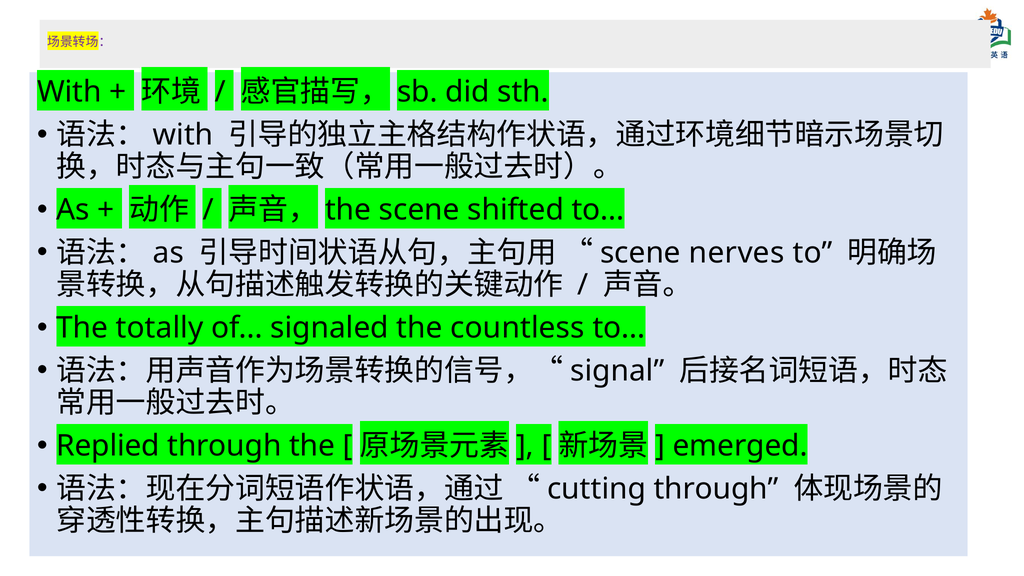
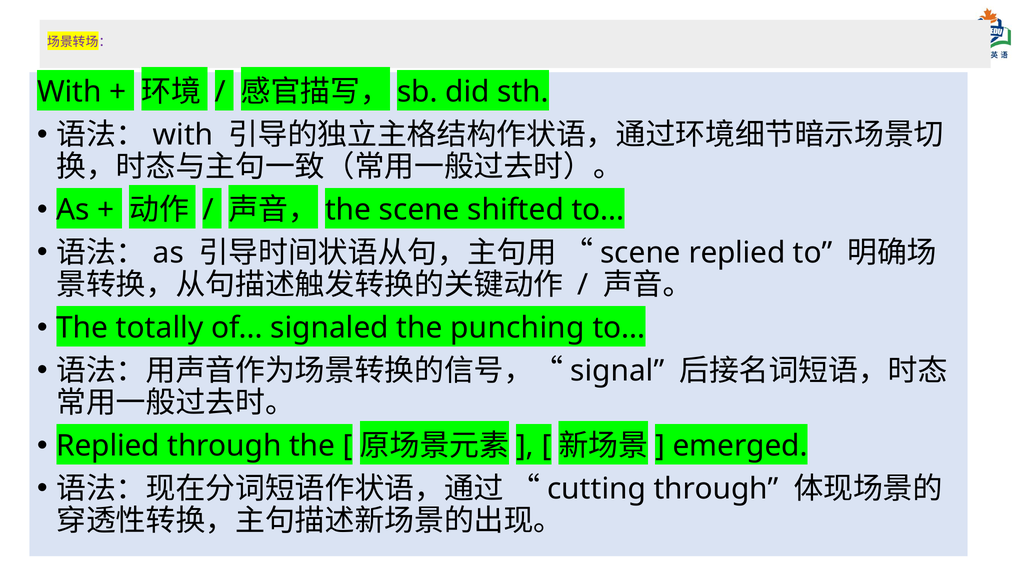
scene nerves: nerves -> replied (737, 253)
countless: countless -> punching (517, 328)
